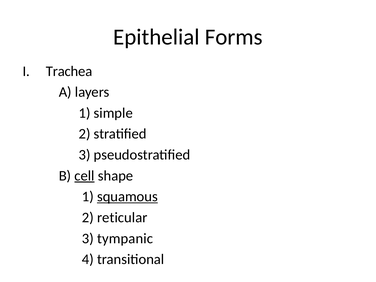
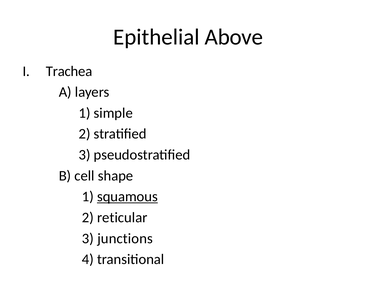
Forms: Forms -> Above (234, 37)
cell underline: present -> none (85, 176)
tympanic: tympanic -> junctions (125, 238)
